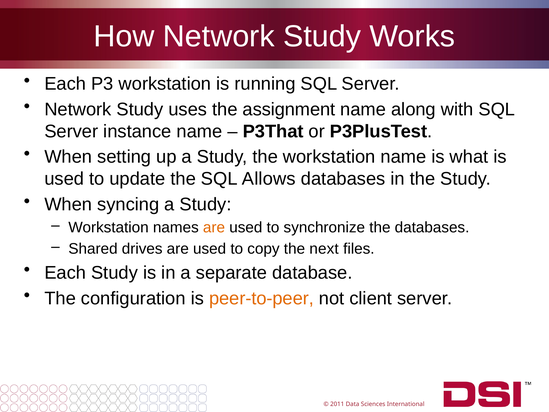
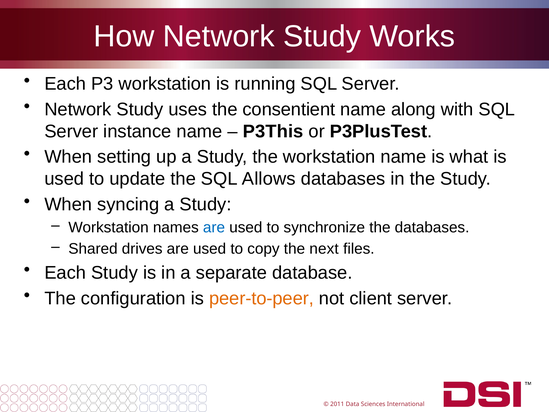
assignment: assignment -> consentient (289, 109)
P3That: P3That -> P3This (273, 131)
are colour: orange -> blue (214, 227)
